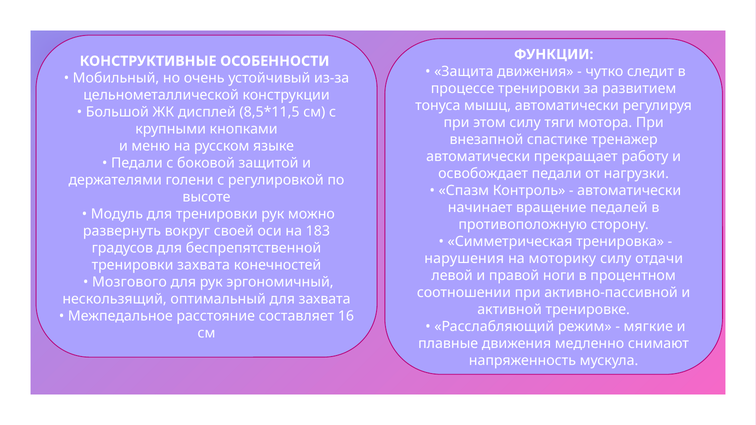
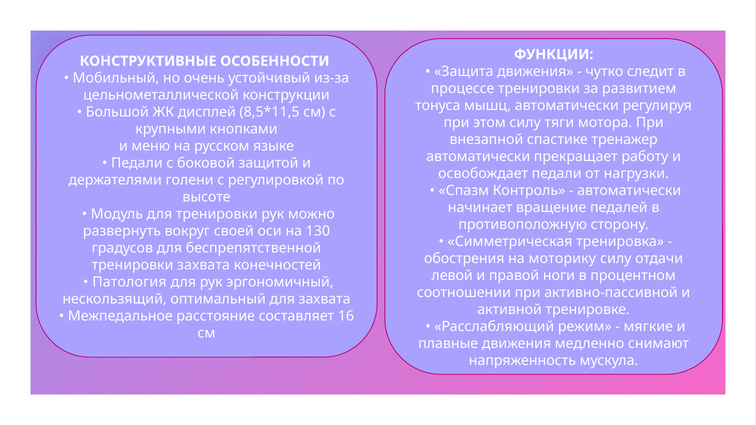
183: 183 -> 130 (318, 231)
нарушения: нарушения -> обострения (464, 259)
Мозгового: Мозгового -> Патология (129, 282)
